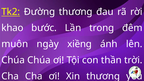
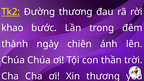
muôn: muôn -> thành (15, 44)
xiềng: xiềng -> chiên (80, 44)
